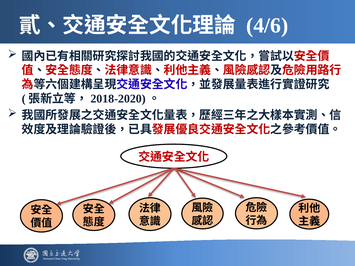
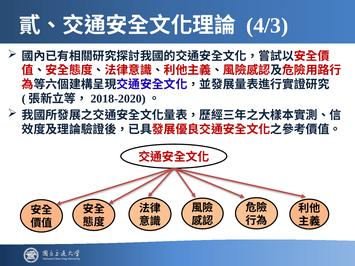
4/6: 4/6 -> 4/3 (267, 25)
